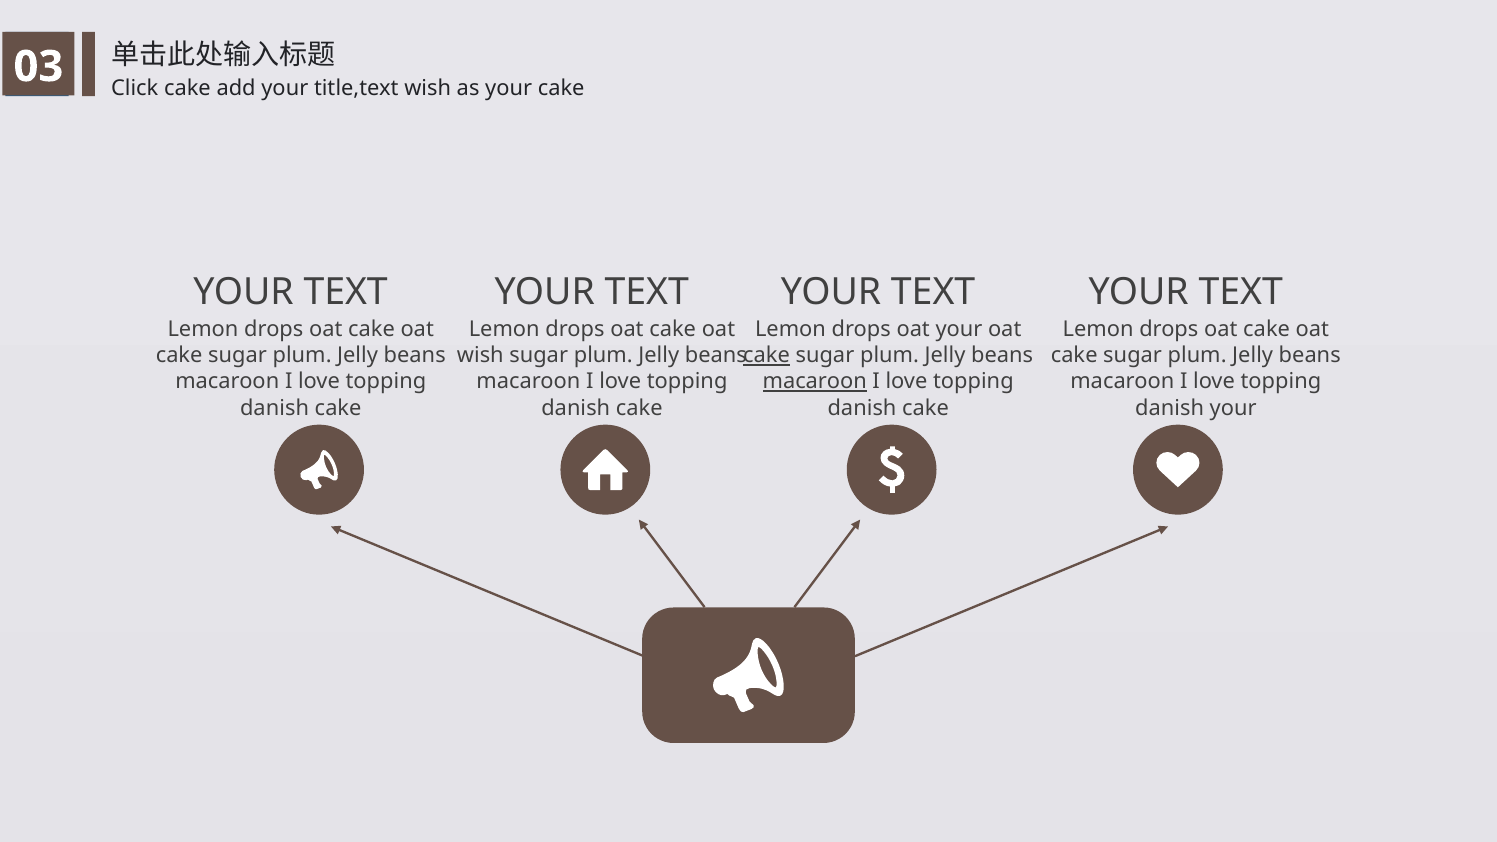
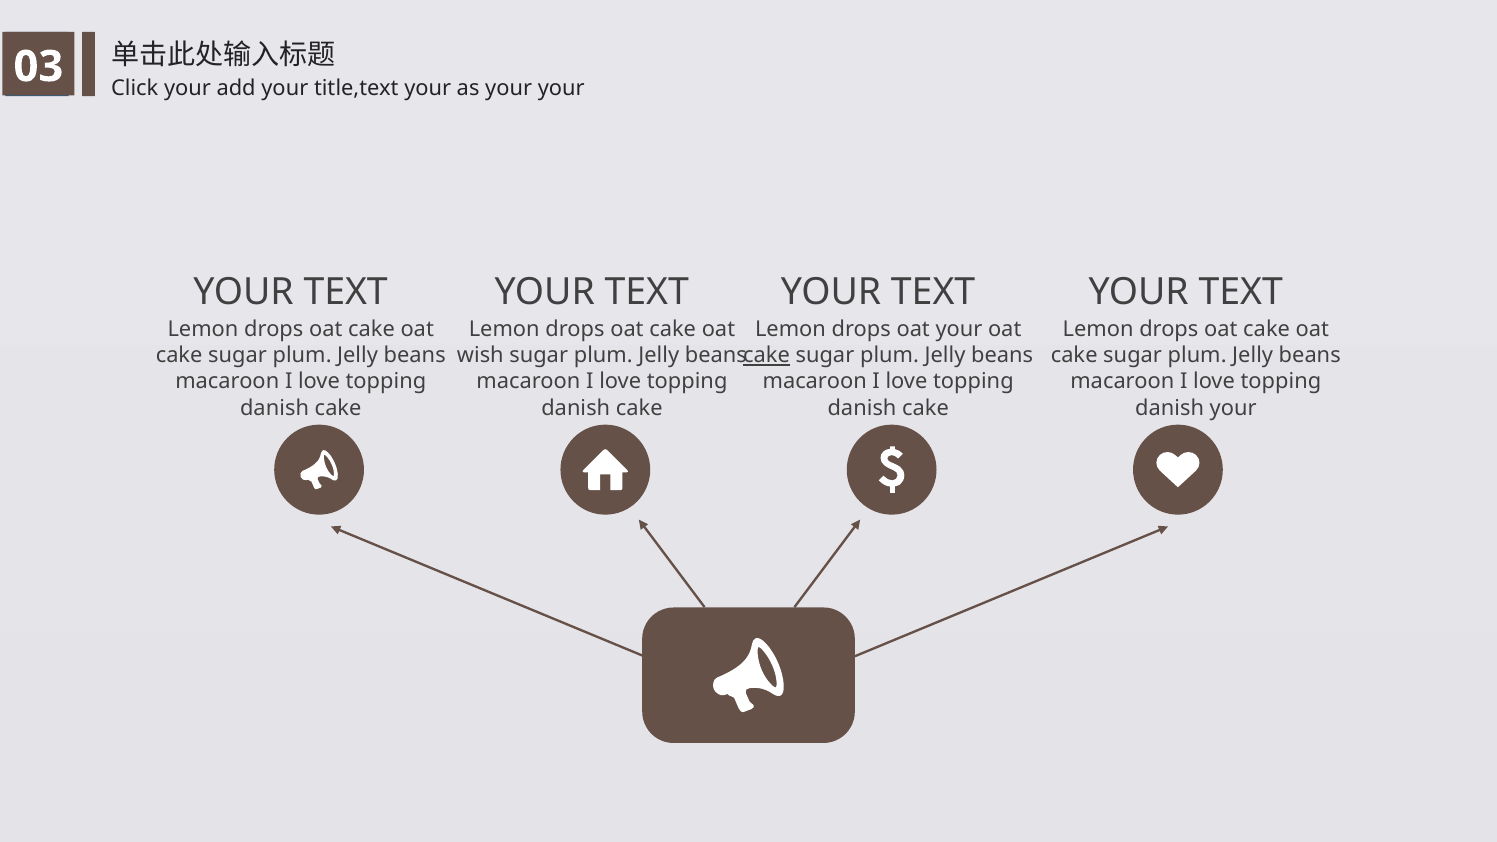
Click cake: cake -> your (187, 88)
title,text wish: wish -> your (428, 88)
your cake: cake -> your (561, 88)
macaroon underline: present -> none (815, 382)
